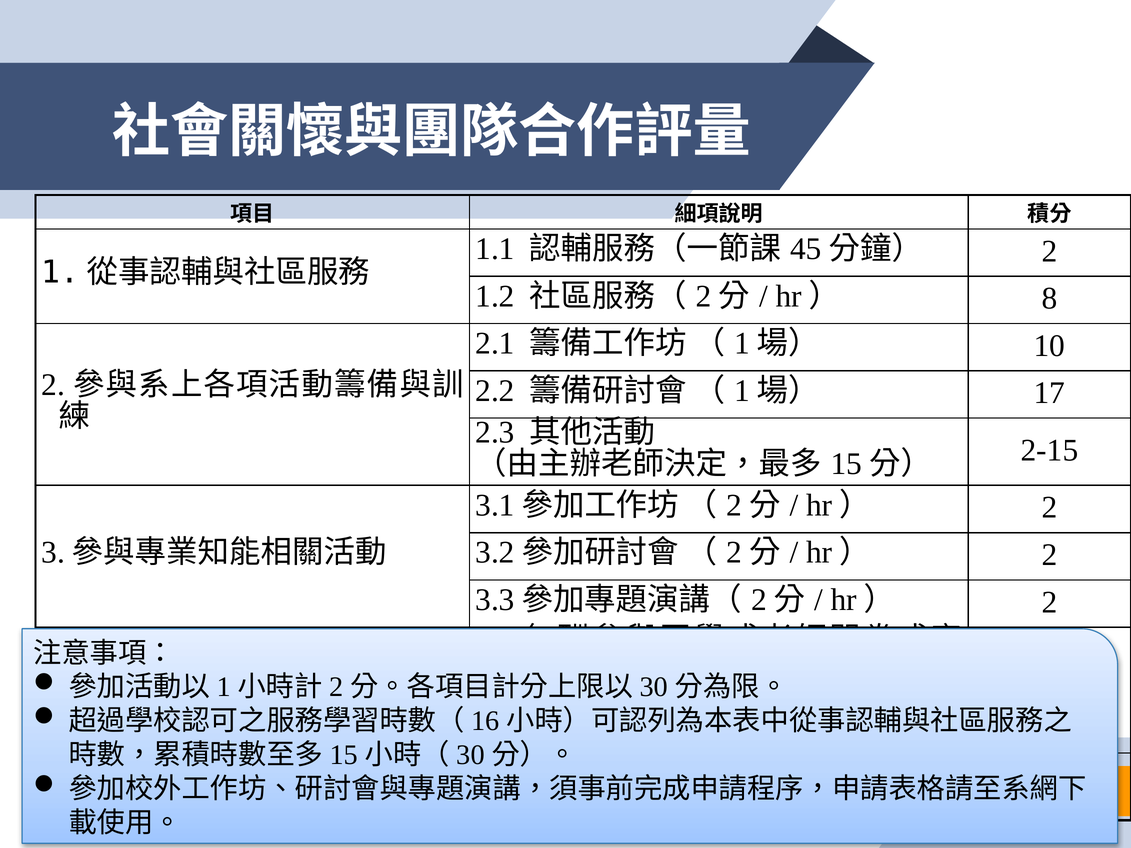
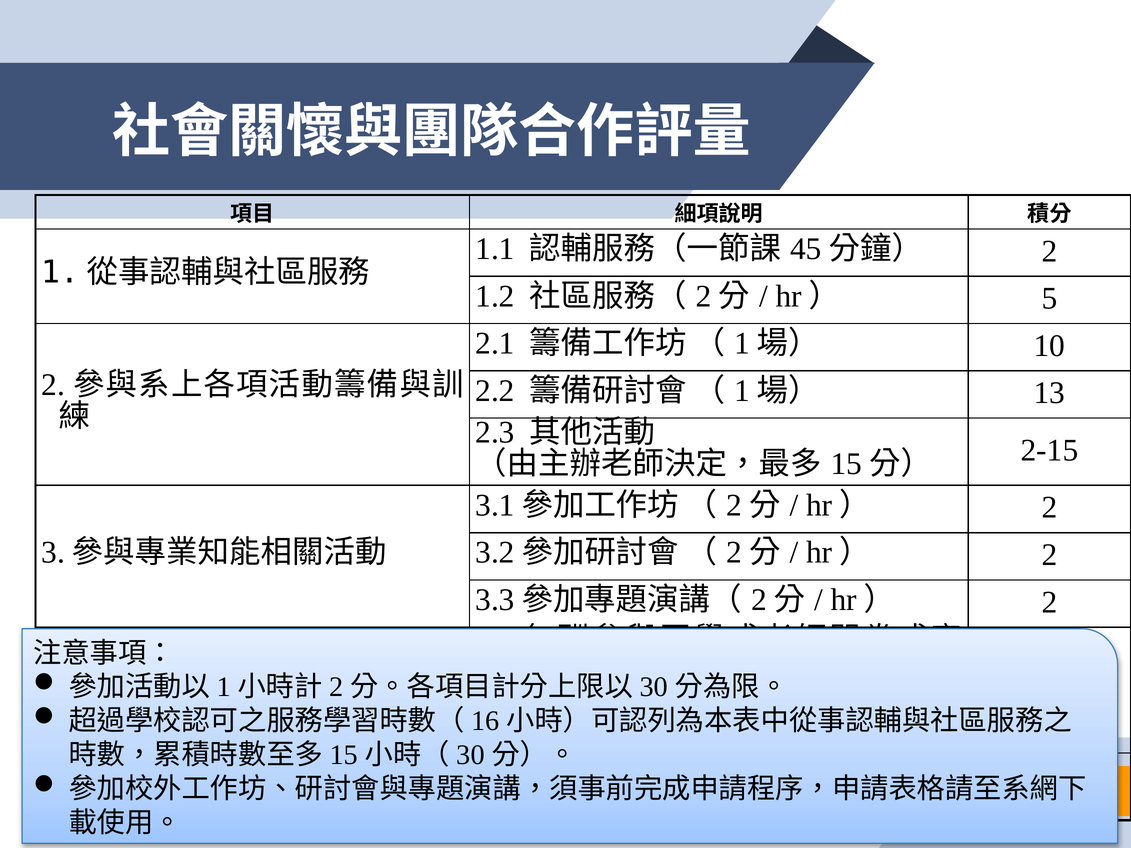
8: 8 -> 5 (1050, 299)
17: 17 -> 13 (1049, 393)
